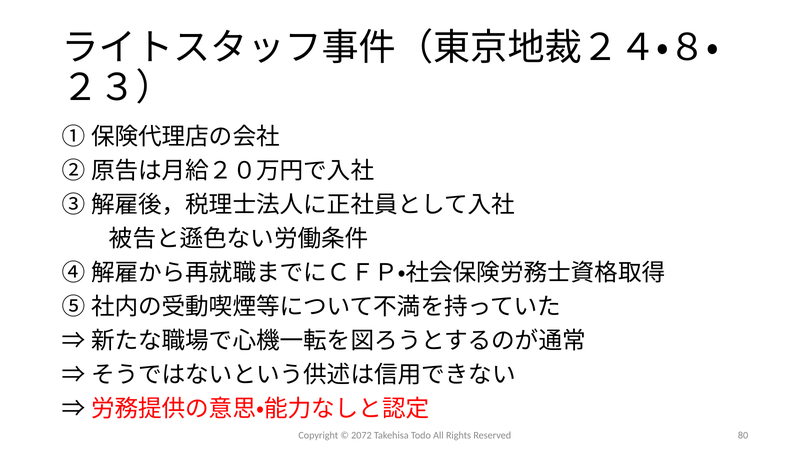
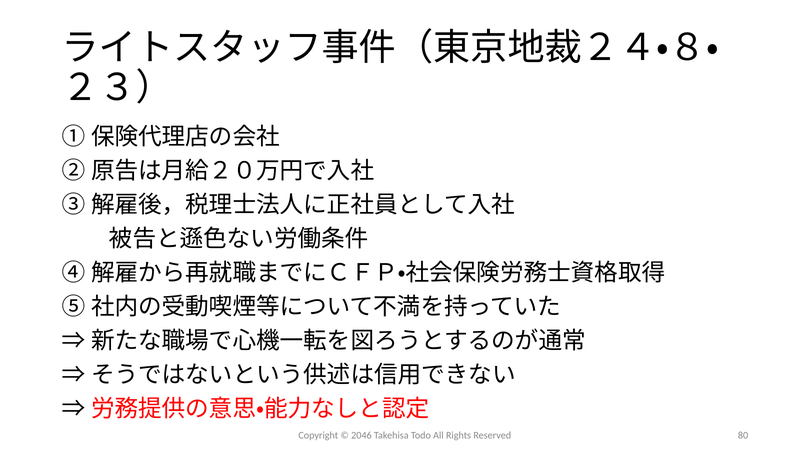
2072: 2072 -> 2046 (361, 435)
